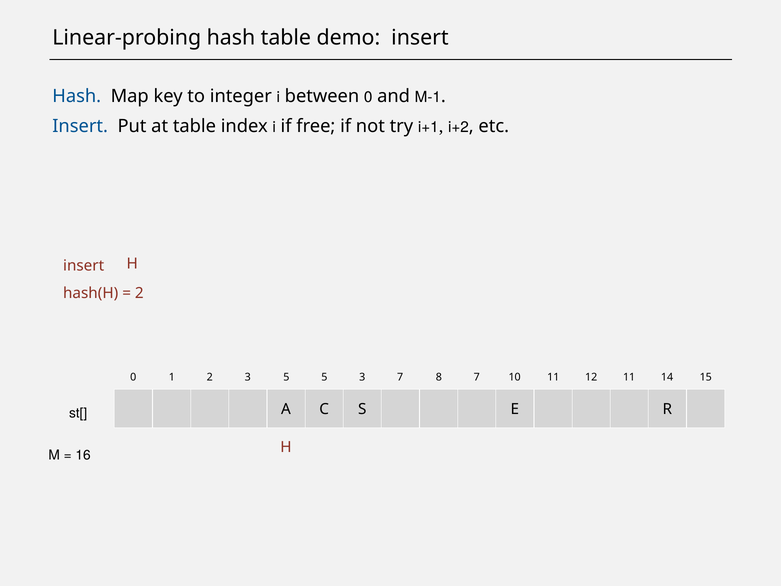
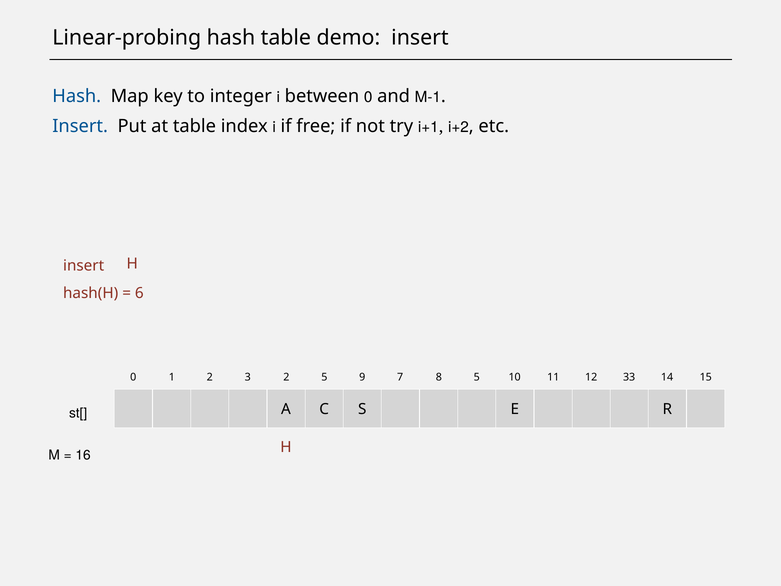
2: 2 -> 6 (139, 293)
3 5: 5 -> 2 (286, 377)
5 3: 3 -> 9 (362, 377)
8 7: 7 -> 5 (477, 377)
12 11: 11 -> 33 (629, 377)
